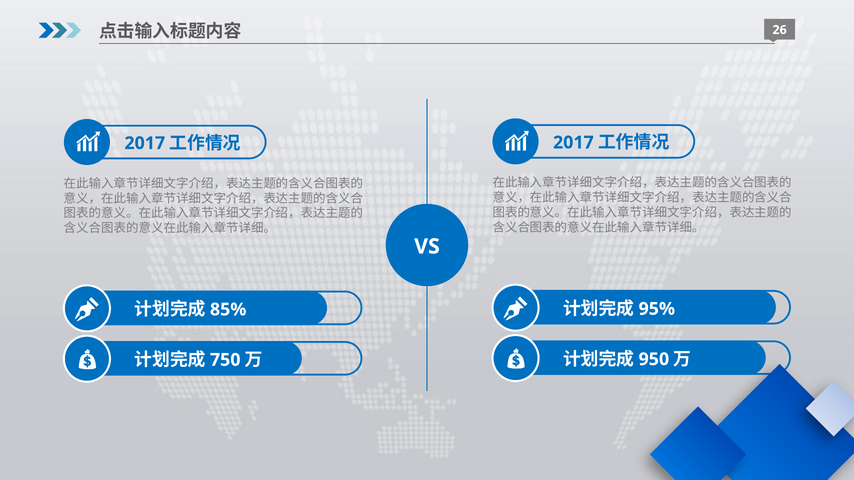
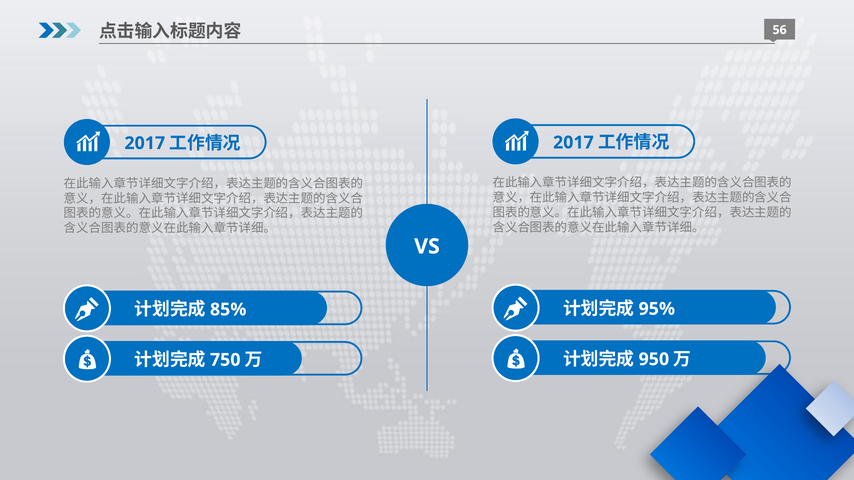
26: 26 -> 56 (780, 30)
